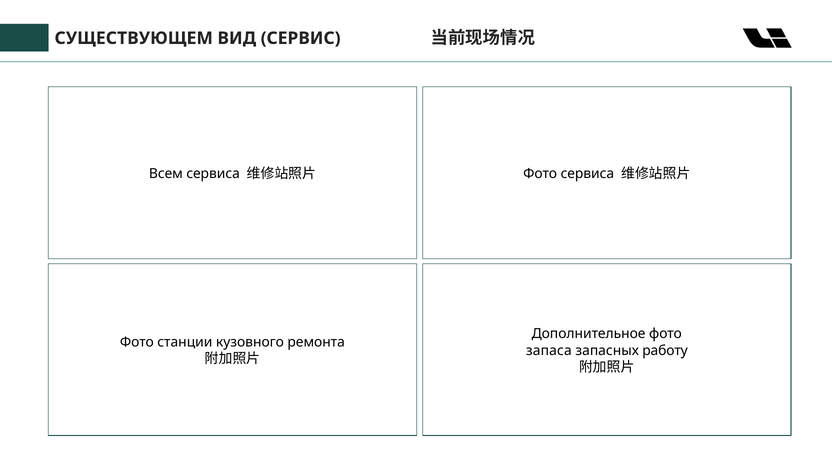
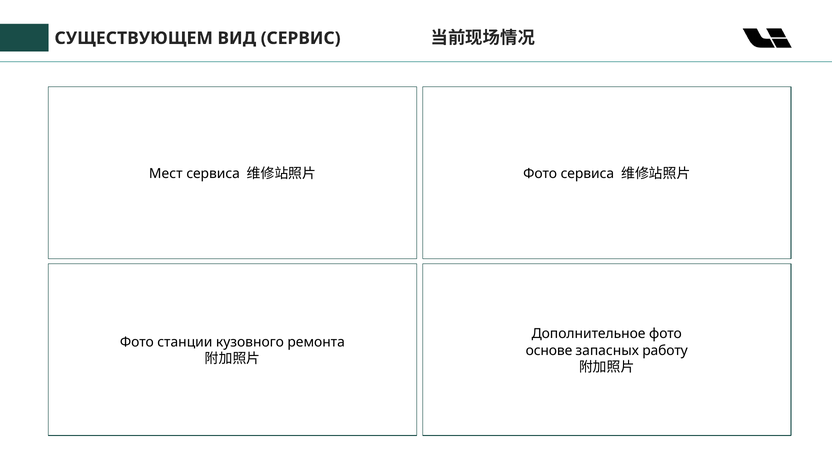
Всем: Всем -> Мест (166, 174)
запаса: запаса -> основе (549, 351)
